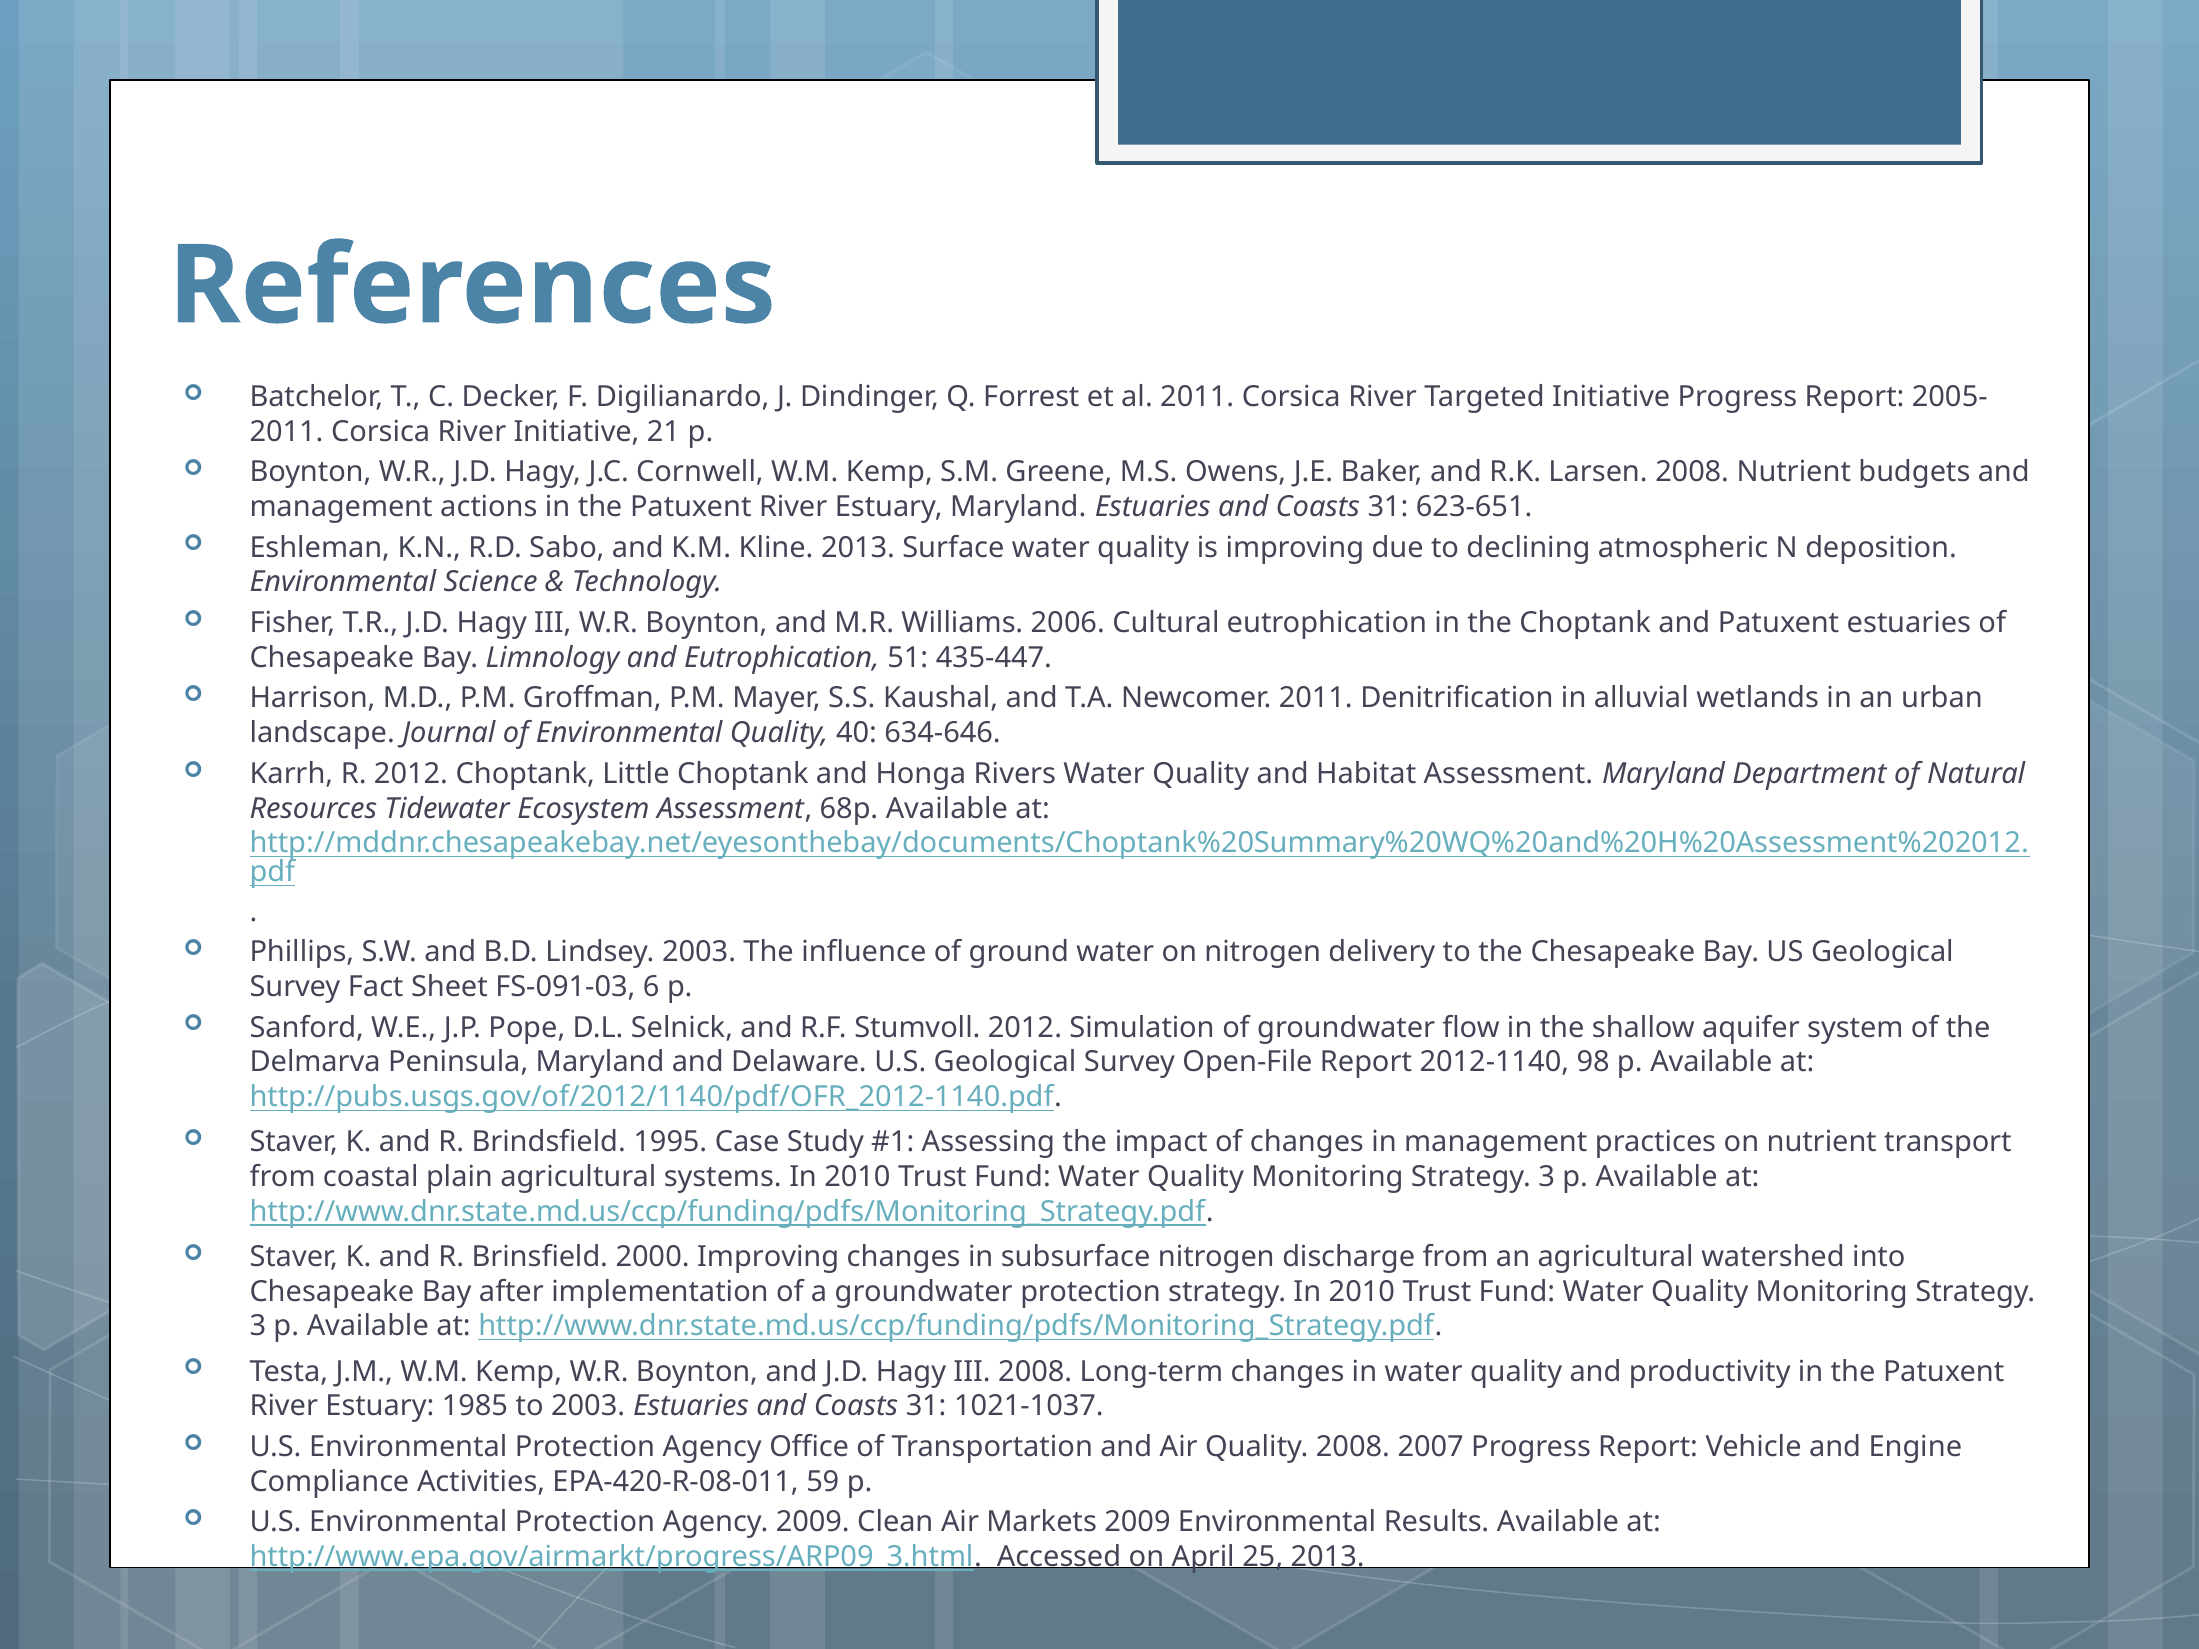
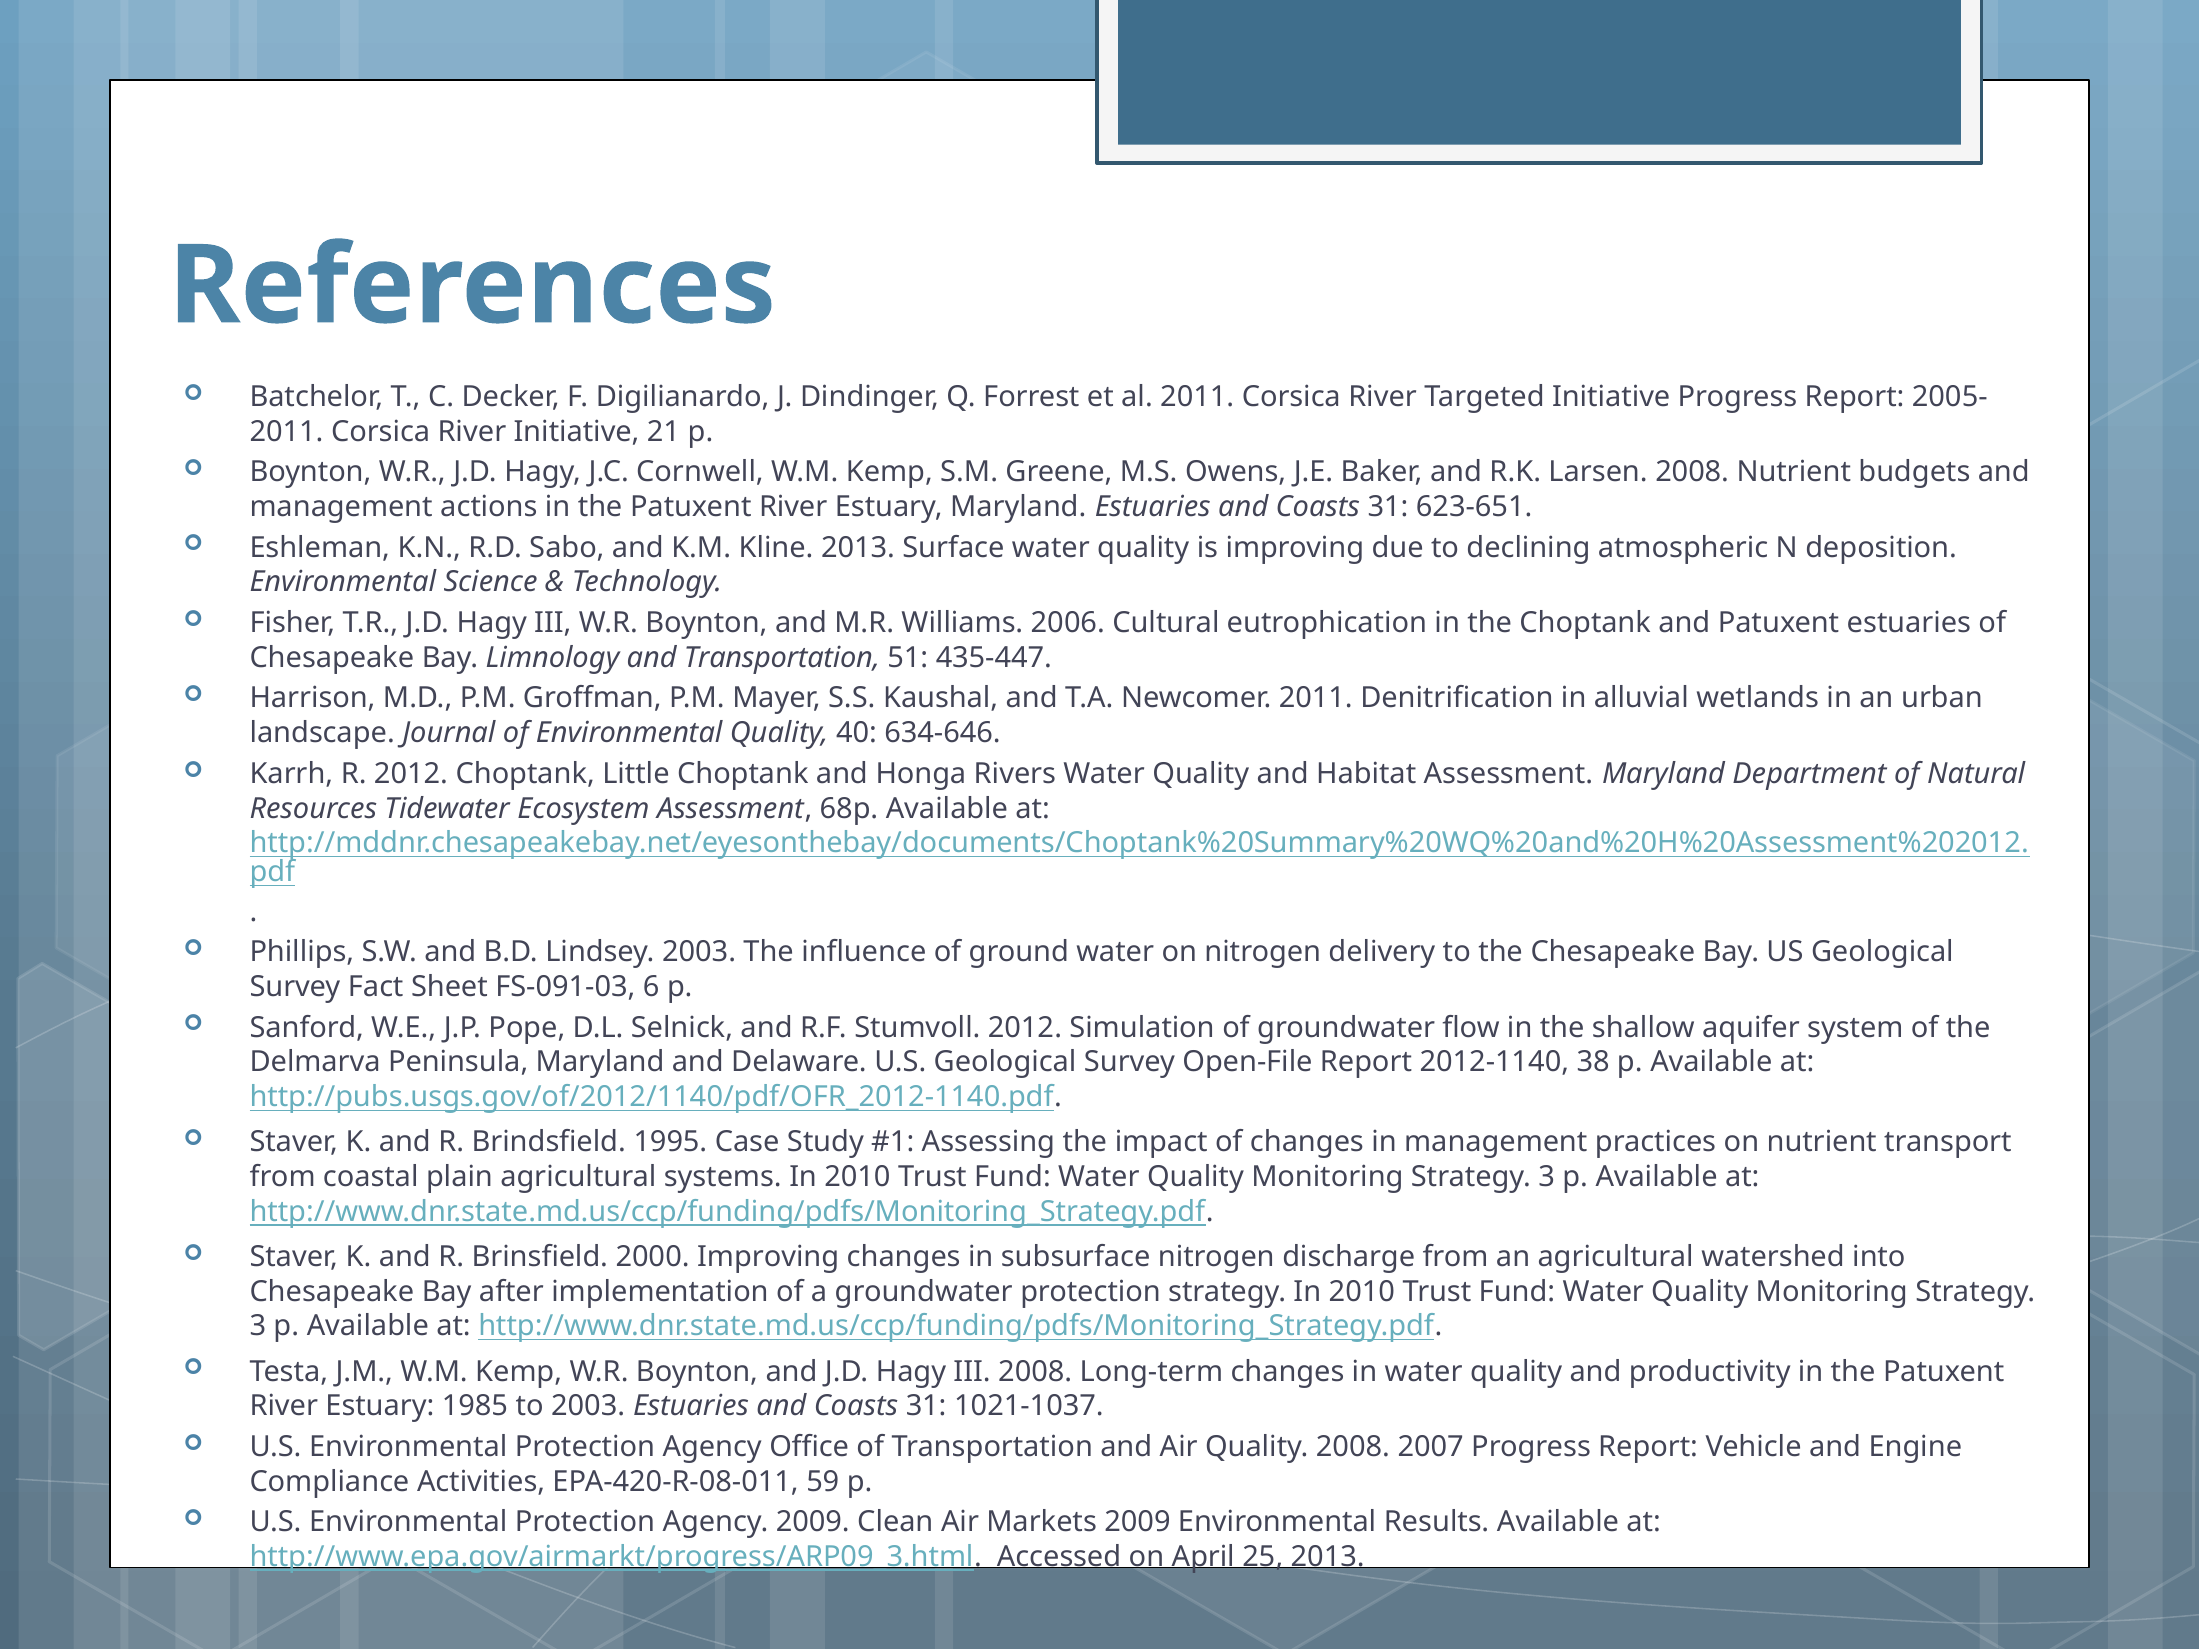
and Eutrophication: Eutrophication -> Transportation (782, 658)
98: 98 -> 38 (1593, 1063)
